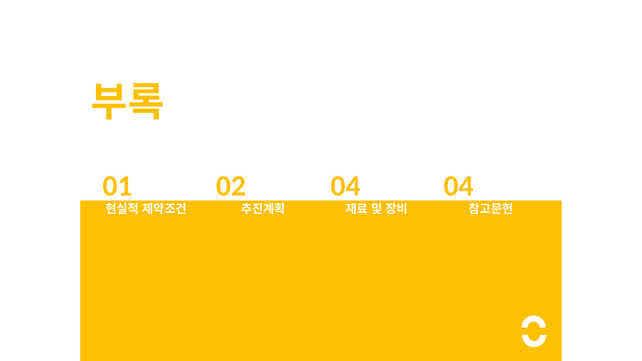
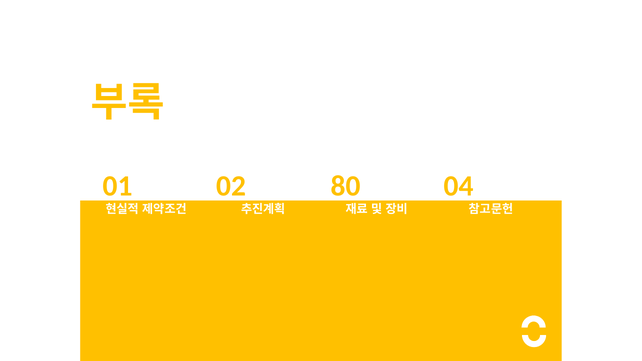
02 04: 04 -> 80 (346, 186)
